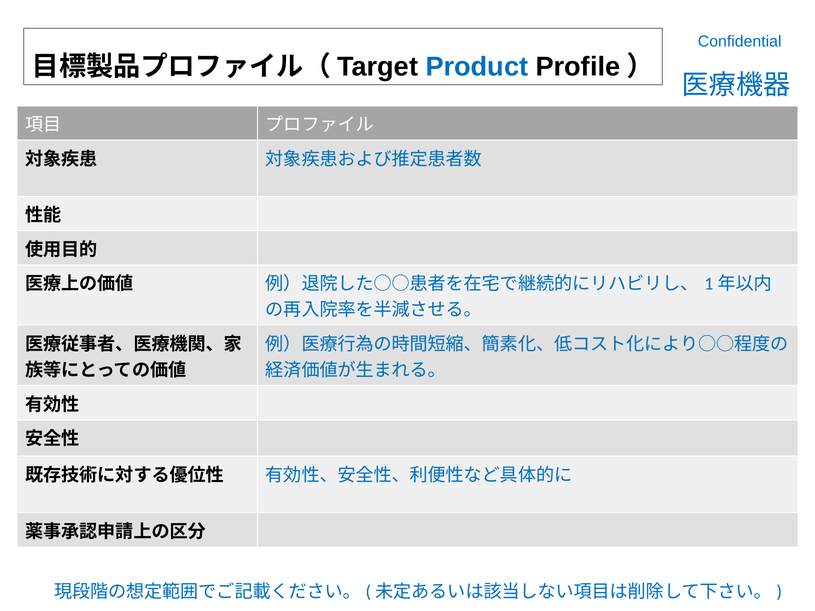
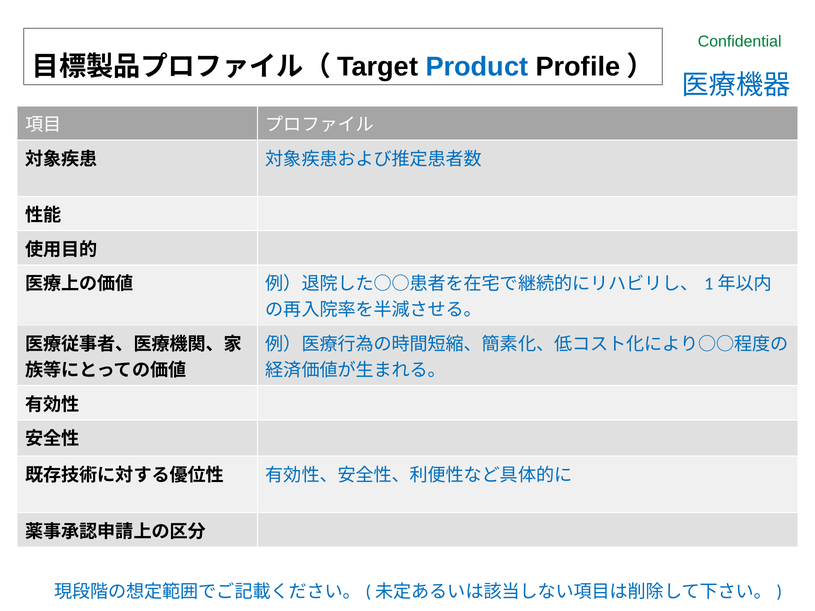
Confidential colour: blue -> green (740, 42)
